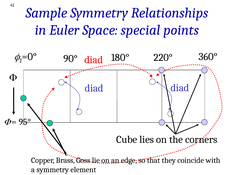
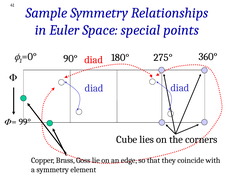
220°: 220° -> 275° (163, 58)
95°: 95° -> 99° (25, 122)
